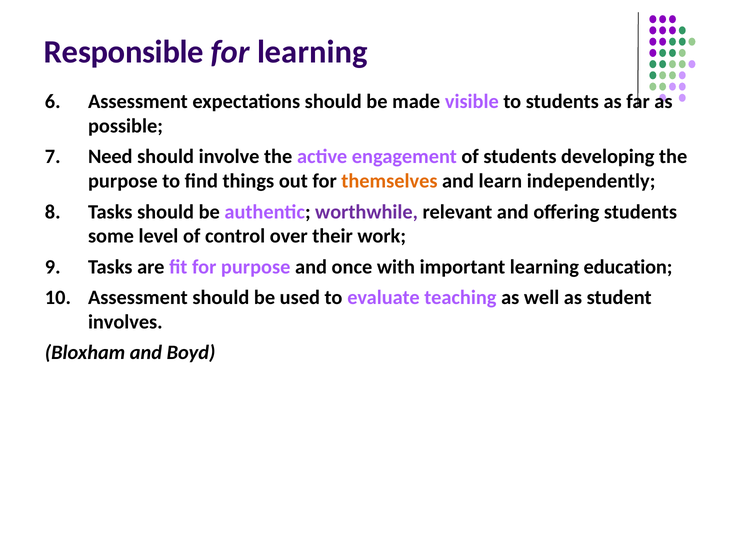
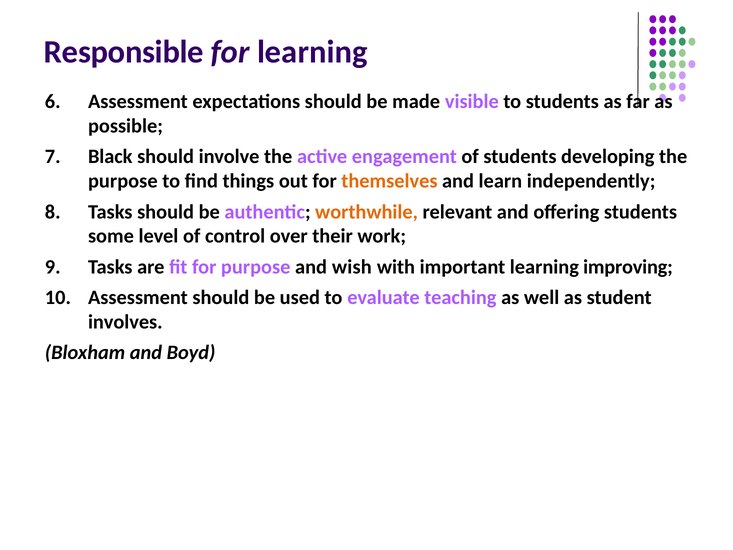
Need: Need -> Black (110, 157)
worthwhile colour: purple -> orange (367, 212)
once: once -> wish (352, 267)
education: education -> improving (628, 267)
